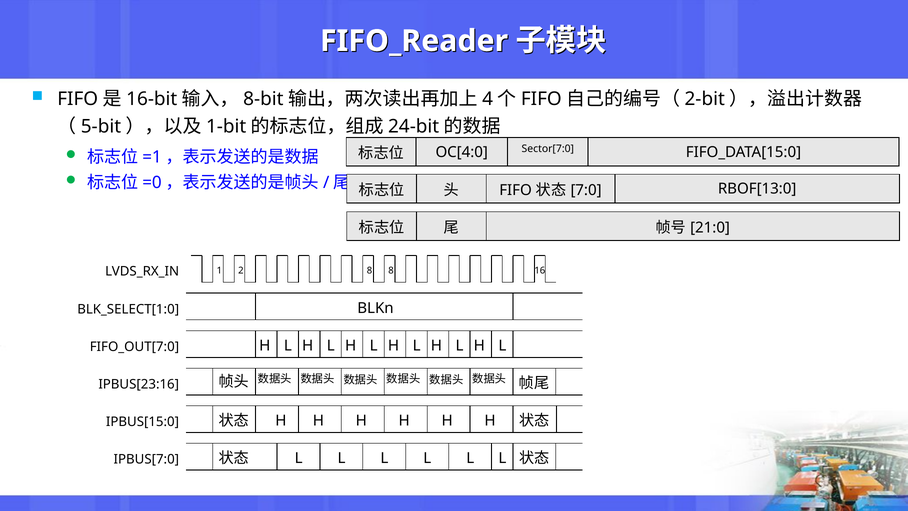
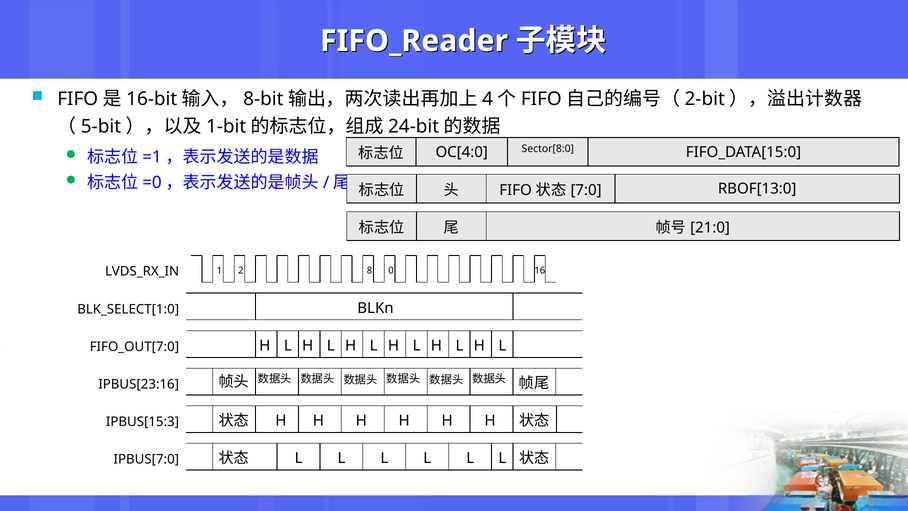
Sector[7:0: Sector[7:0 -> Sector[8:0 (548, 149)
8 8: 8 -> 0 (391, 270)
IPBUS[15:0: IPBUS[15:0 -> IPBUS[15:3 (143, 422)
